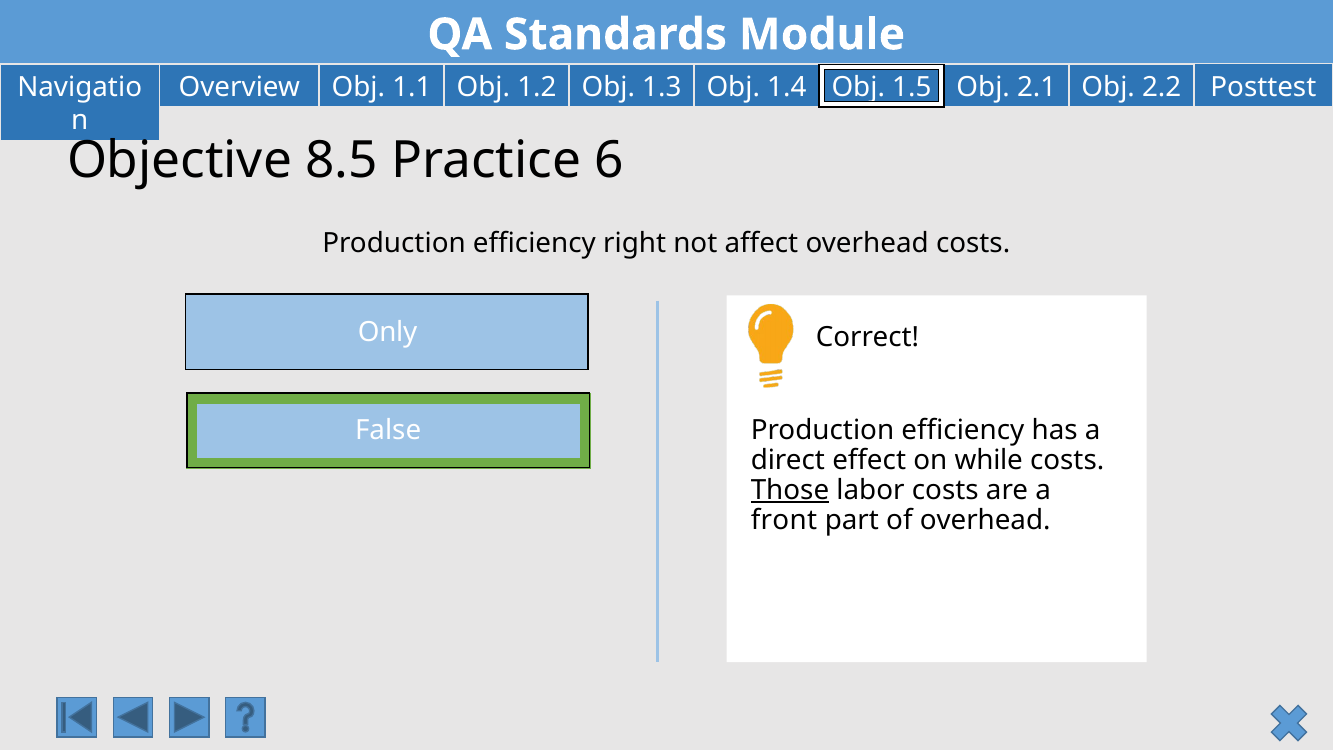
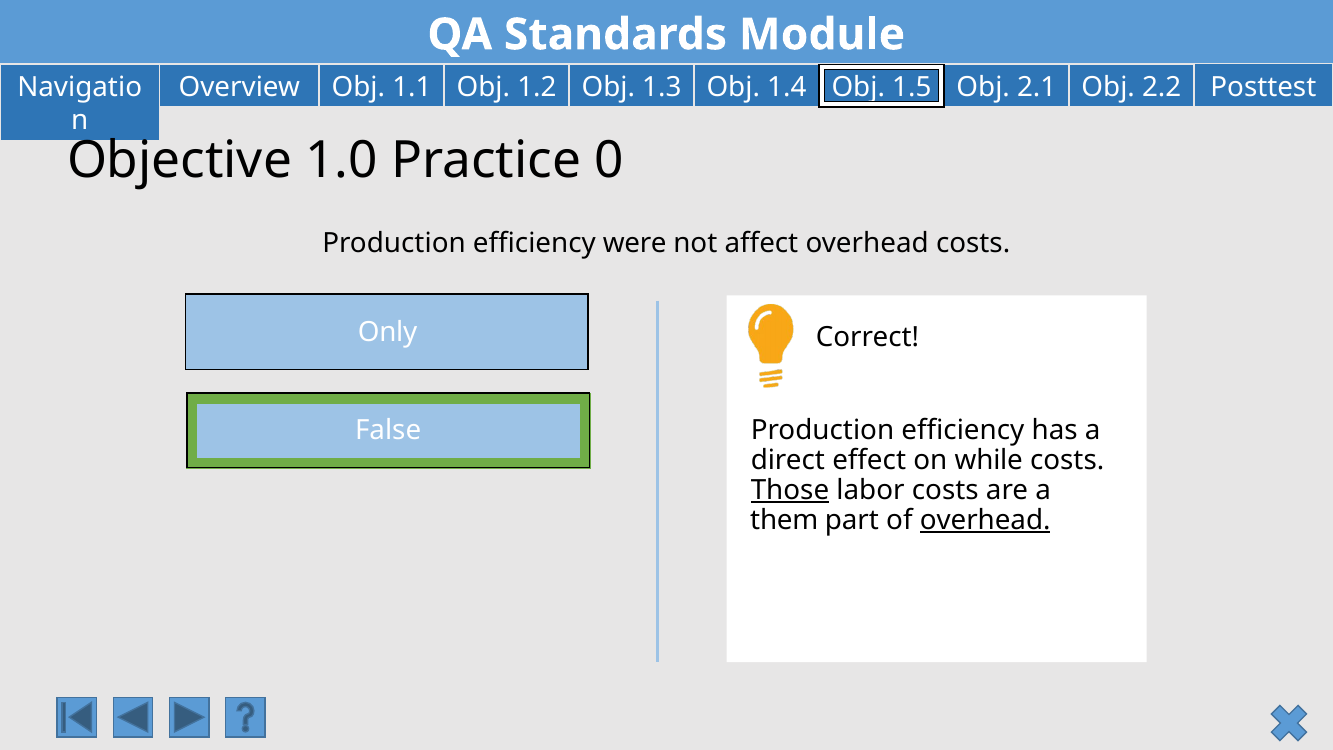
8.5: 8.5 -> 1.0 (342, 160)
6: 6 -> 0 (609, 160)
right: right -> were (635, 243)
front: front -> them (784, 520)
overhead underline: none -> present (985, 520)
